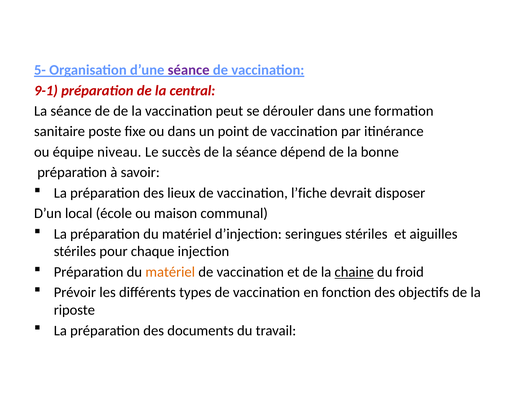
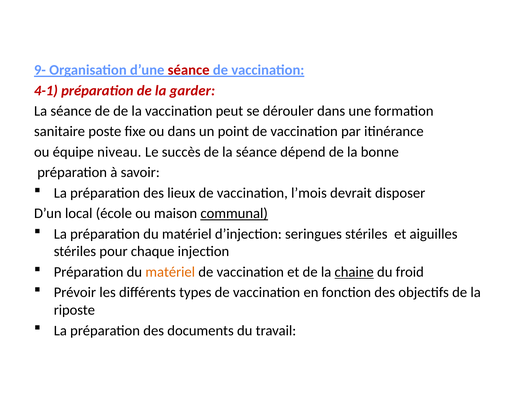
5-: 5- -> 9- (40, 70)
séance colour: purple -> red (189, 70)
9-1: 9-1 -> 4-1 (46, 90)
central: central -> garder (192, 90)
l’fiche: l’fiche -> l’mois (309, 193)
communal underline: none -> present (234, 213)
